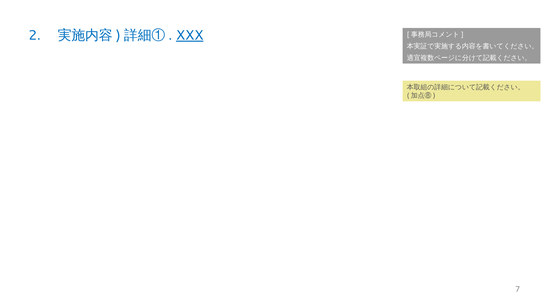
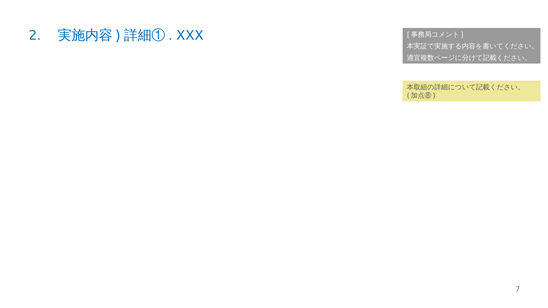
XXX underline: present -> none (190, 35)
